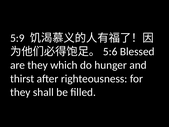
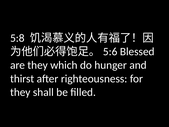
5:9: 5:9 -> 5:8 (17, 38)
